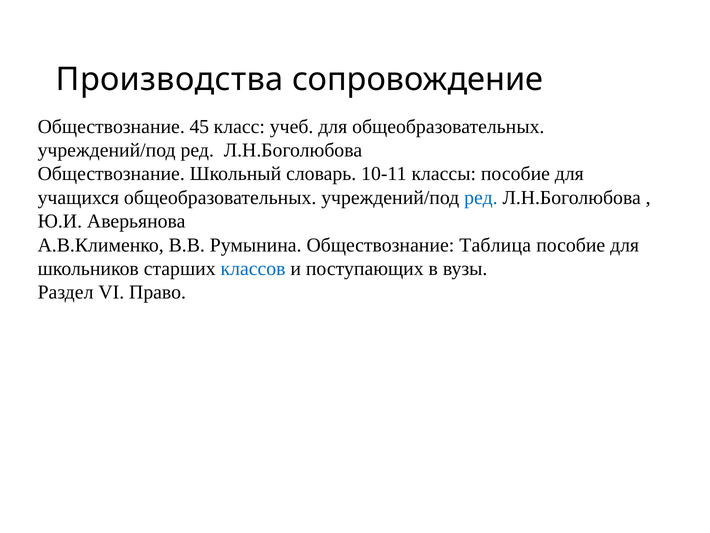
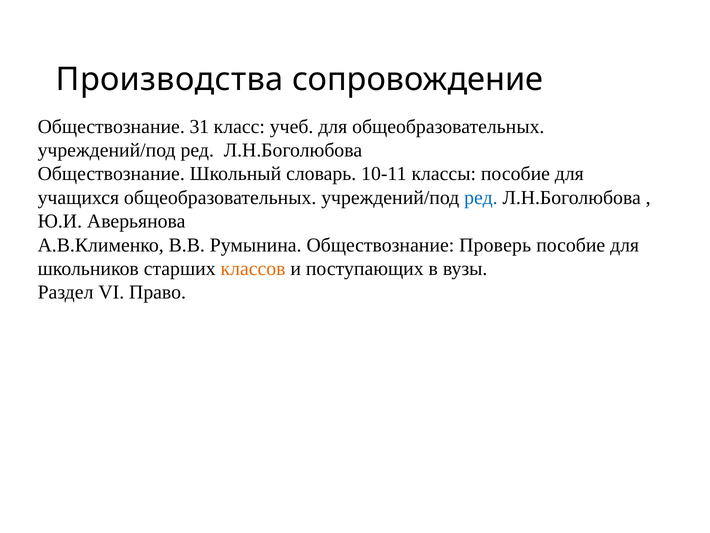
45: 45 -> 31 (199, 126)
Таблица: Таблица -> Проверь (495, 245)
классов colour: blue -> orange (253, 268)
